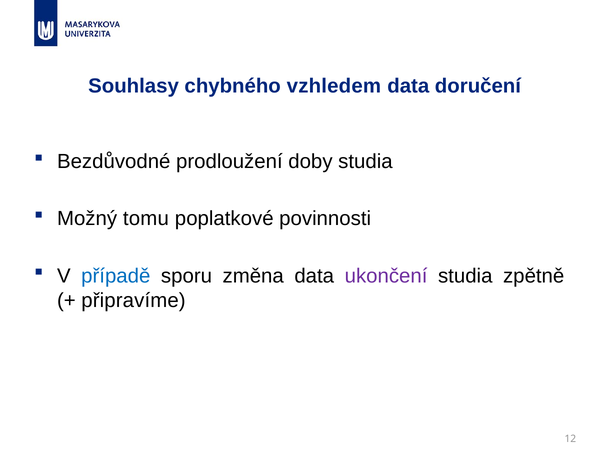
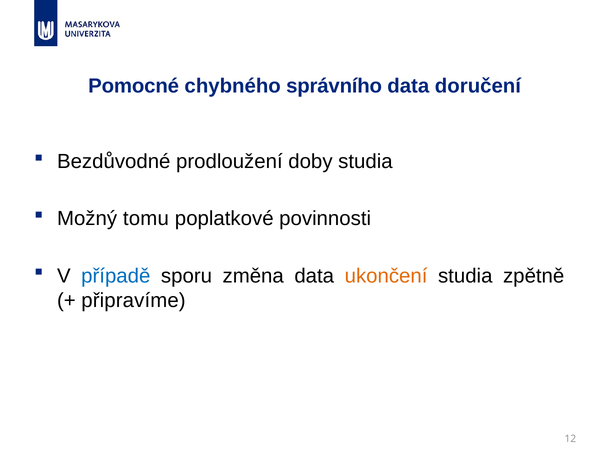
Souhlasy: Souhlasy -> Pomocné (134, 86)
vzhledem: vzhledem -> správního (334, 86)
ukončení colour: purple -> orange (386, 276)
